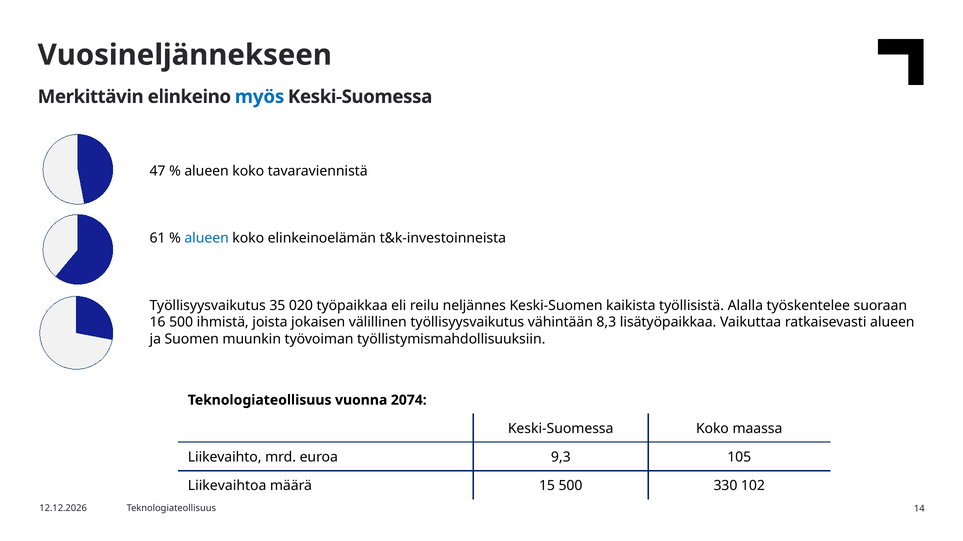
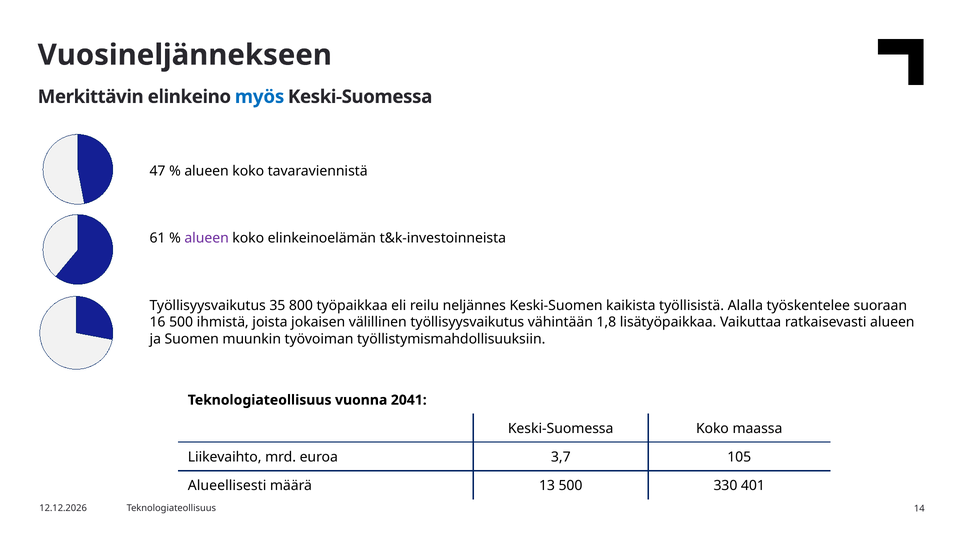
alueen colour: blue -> purple (207, 239)
020: 020 -> 800 (301, 306)
8,3: 8,3 -> 1,8 (606, 323)
2074: 2074 -> 2041 (409, 401)
9,3: 9,3 -> 3,7 (561, 458)
Liikevaihtoa: Liikevaihtoa -> Alueellisesti (227, 486)
15: 15 -> 13 (547, 486)
102: 102 -> 401 (753, 486)
